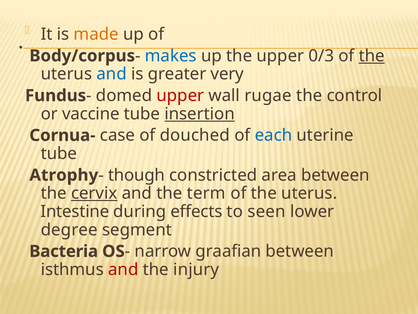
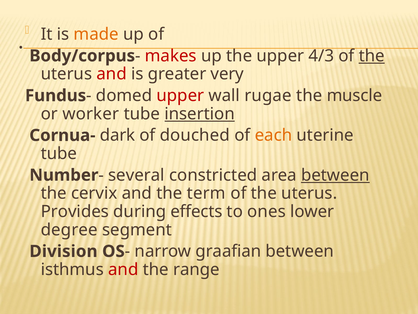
makes colour: blue -> red (171, 56)
0/3: 0/3 -> 4/3 (321, 56)
and colour: blue -> red (112, 74)
control: control -> muscle (354, 95)
vaccine: vaccine -> worker (91, 114)
case: case -> dark (118, 135)
each colour: blue -> orange (273, 135)
Atrophy: Atrophy -> Number (64, 175)
though: though -> several (136, 175)
between underline: none -> present (335, 175)
cervix underline: present -> none (94, 193)
Intestine: Intestine -> Provides (75, 211)
seen: seen -> ones (267, 211)
Bacteria: Bacteria -> Division (63, 251)
injury: injury -> range (196, 269)
